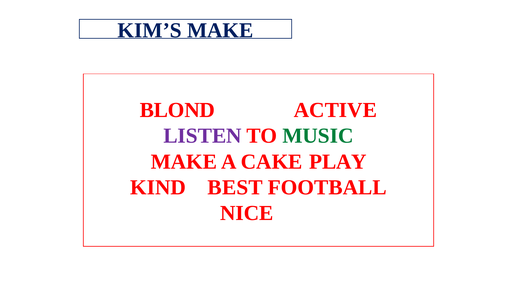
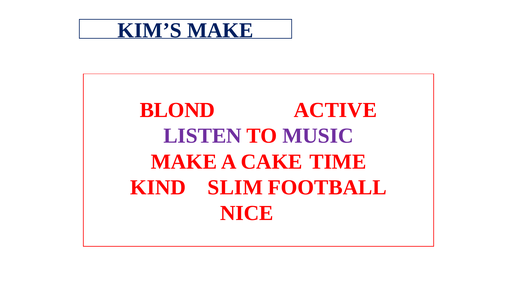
MUSIC colour: green -> purple (318, 136)
PLAY: PLAY -> TIME (338, 161)
BEST: BEST -> SLIM (235, 187)
